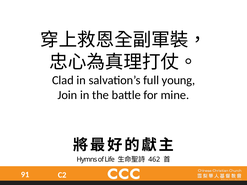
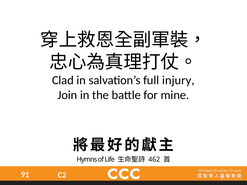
young: young -> injury (178, 80)
